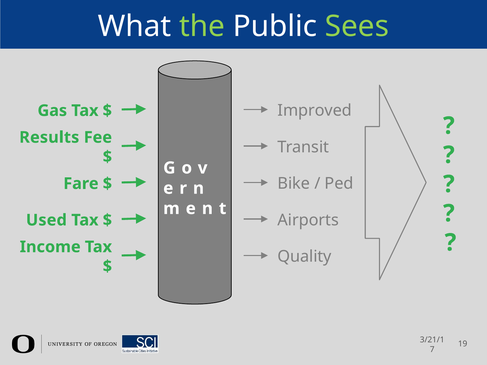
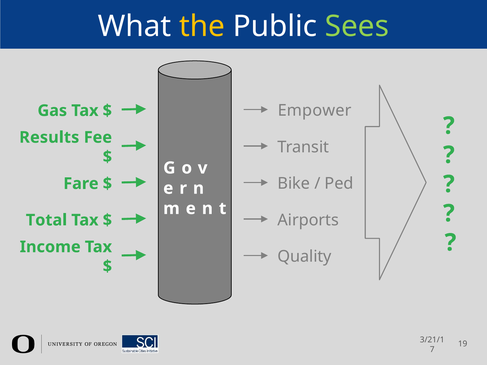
the colour: light green -> yellow (202, 26)
Improved: Improved -> Empower (315, 111)
Used: Used -> Total (46, 220)
